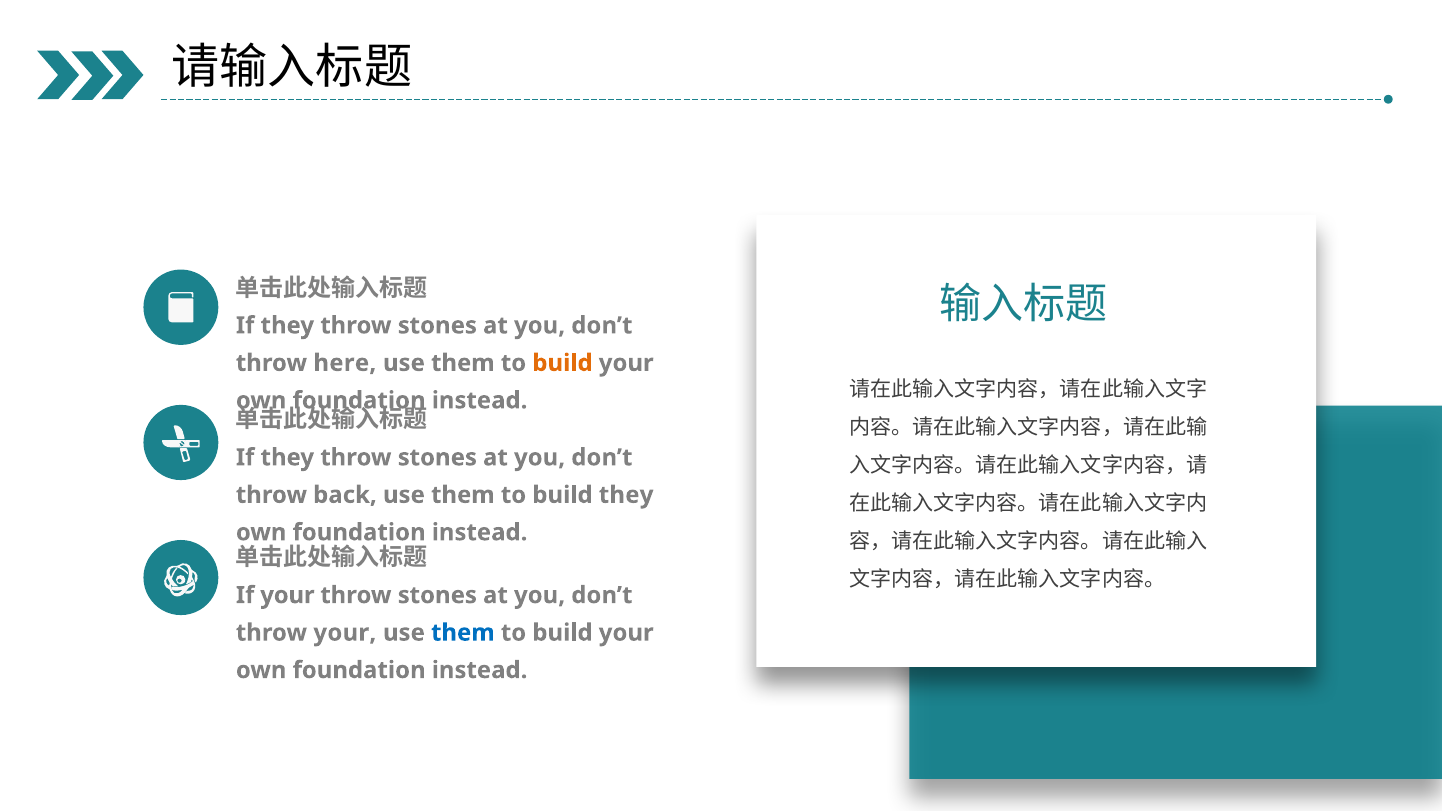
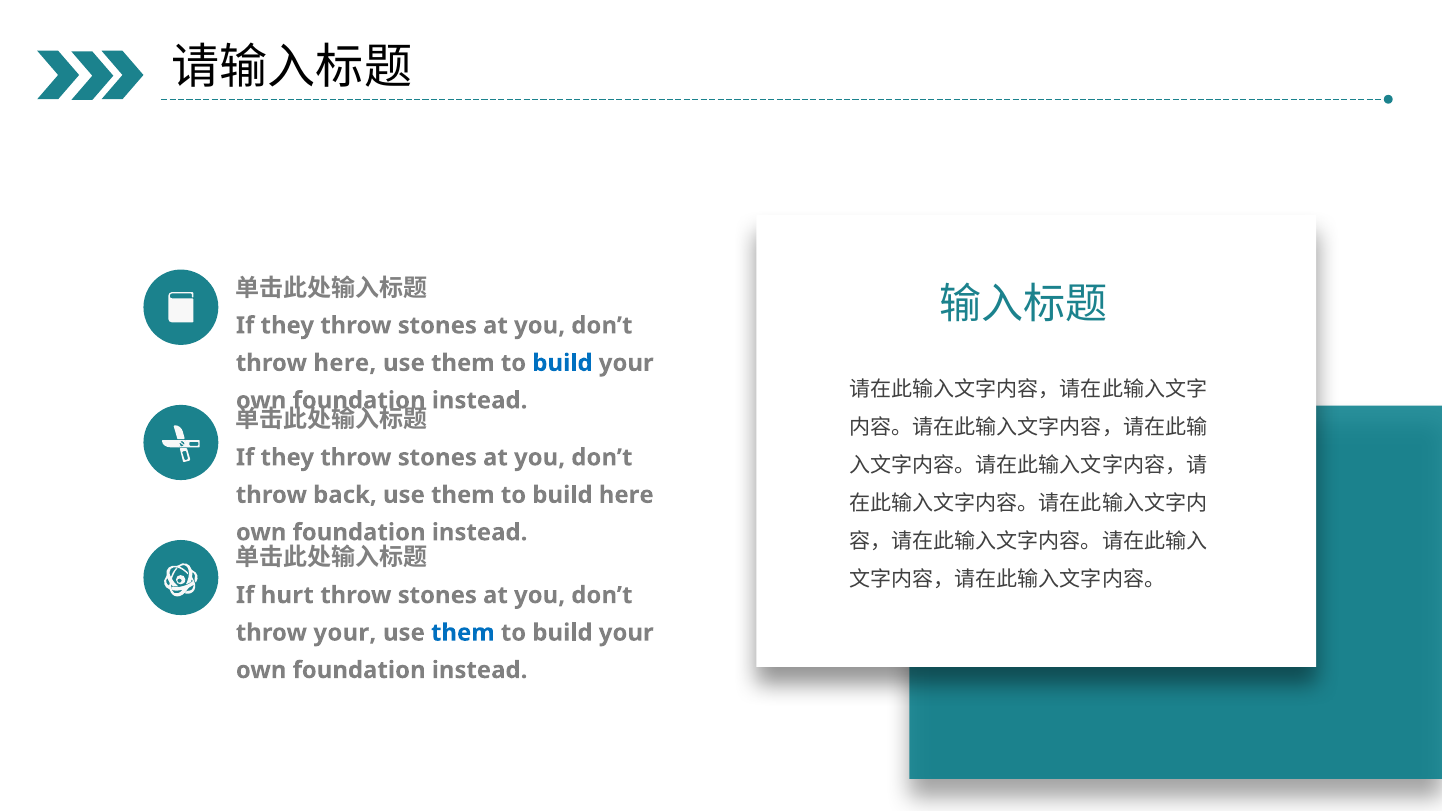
build colour: orange -> blue (562, 363)
build they: they -> here (626, 495)
If your: your -> hurt (287, 595)
